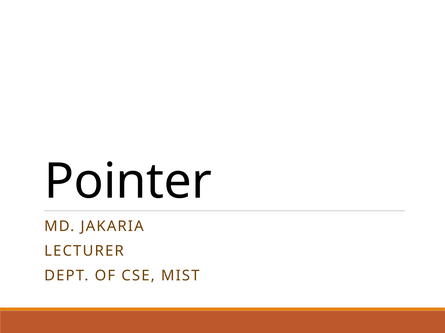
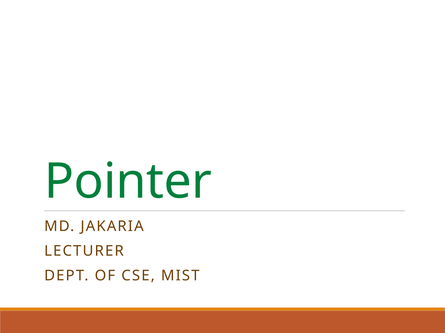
Pointer colour: black -> green (128, 182)
